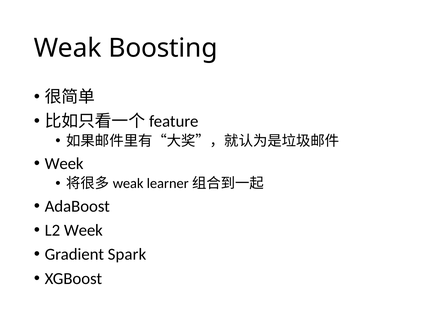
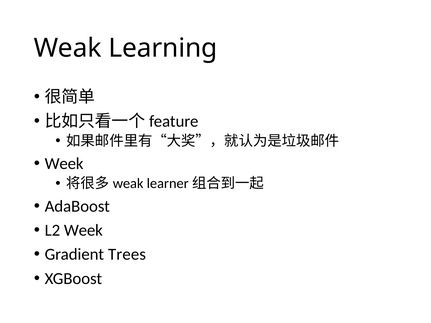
Boosting: Boosting -> Learning (163, 48)
Spark: Spark -> Trees (127, 255)
